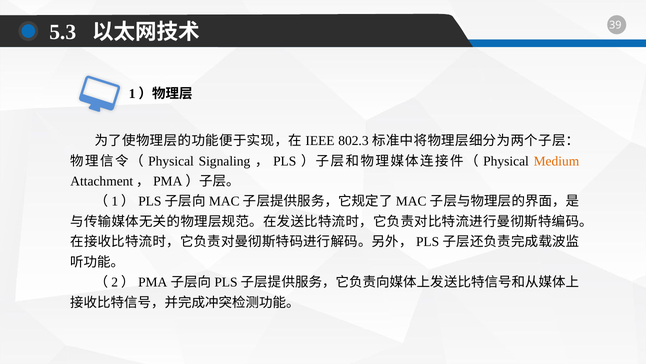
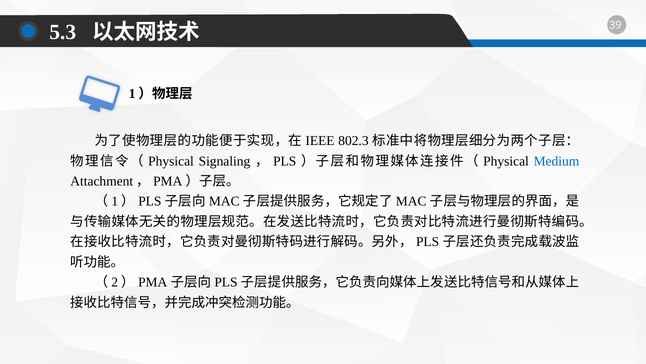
Medium colour: orange -> blue (556, 161)
